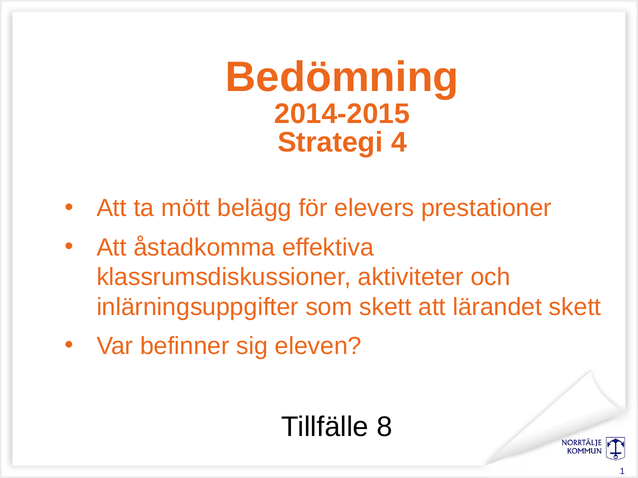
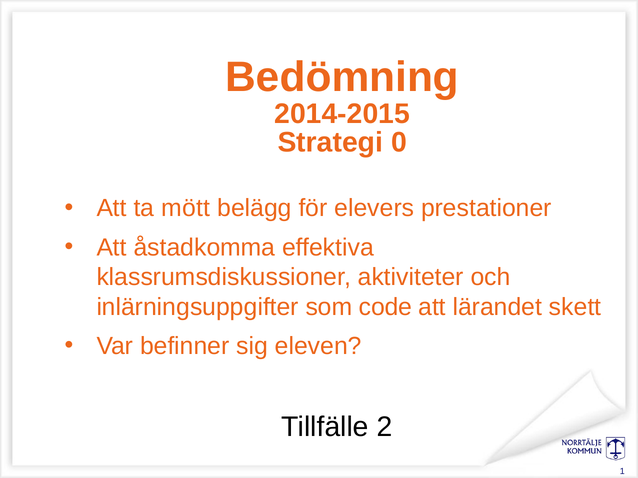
4: 4 -> 0 (399, 143)
som skett: skett -> code (386, 307)
8: 8 -> 2 (384, 427)
